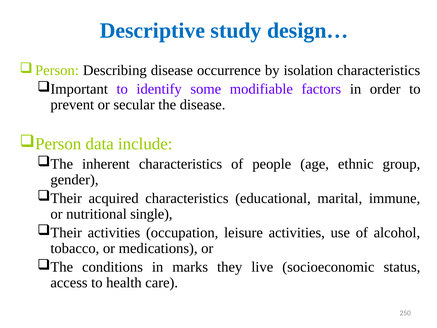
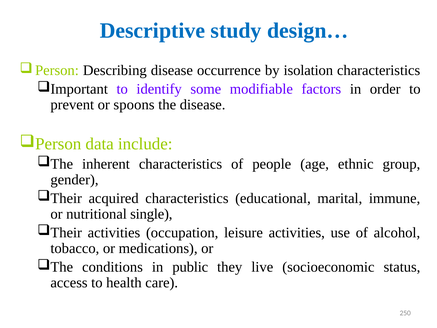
secular: secular -> spoons (134, 105)
marks: marks -> public (190, 267)
